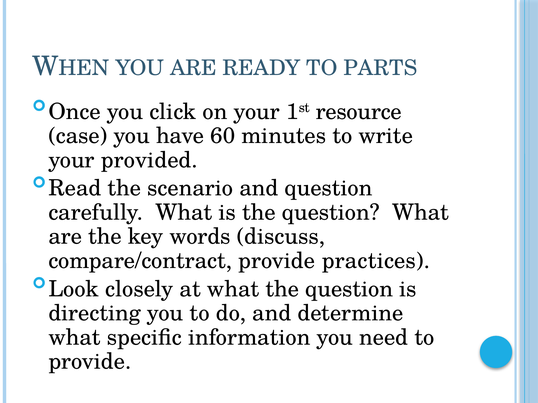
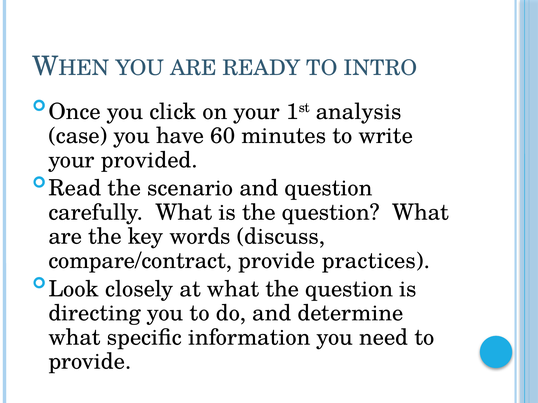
PARTS: PARTS -> INTRO (380, 68)
resource: resource -> analysis (359, 112)
